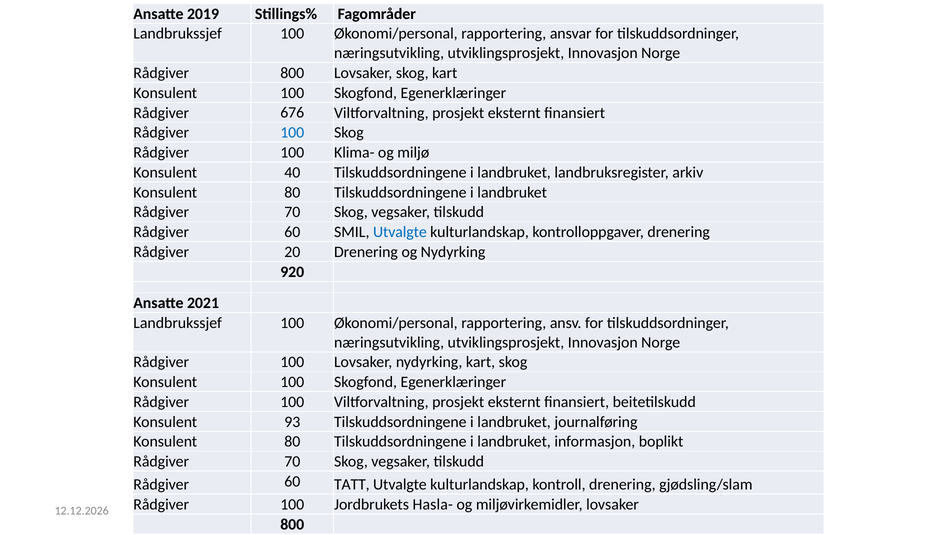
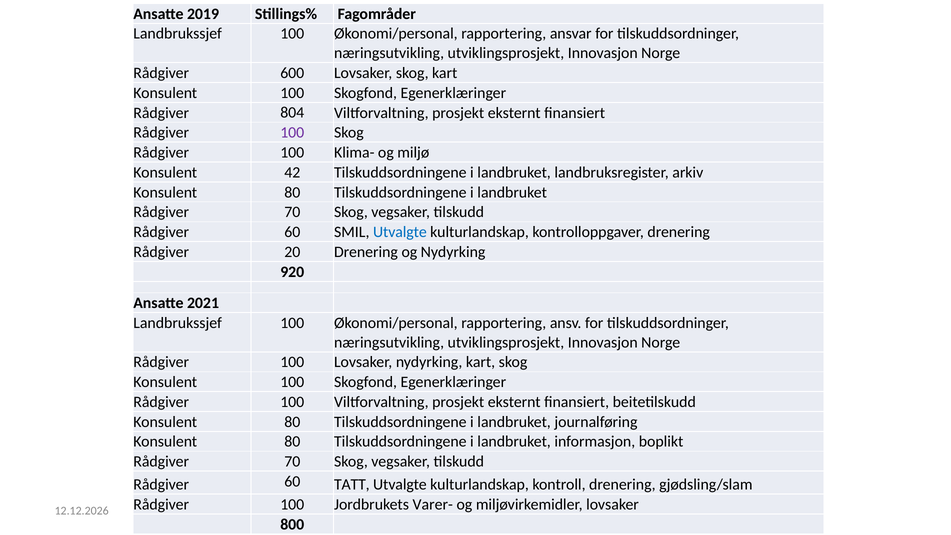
Rådgiver 800: 800 -> 600 (292, 73)
676: 676 -> 804 (292, 113)
100 colour: blue -> purple (292, 133)
40: 40 -> 42 (292, 172)
93: 93 -> 80 (292, 422)
Hasla-: Hasla- -> Varer- (433, 504)
